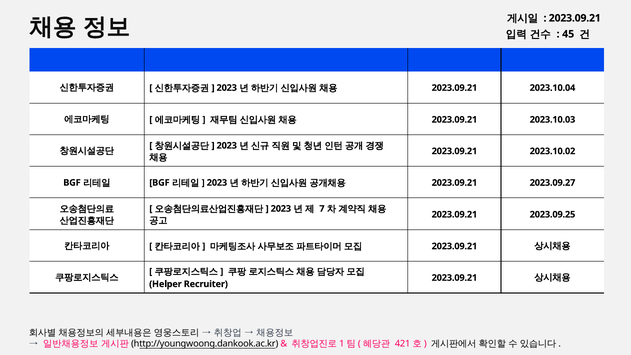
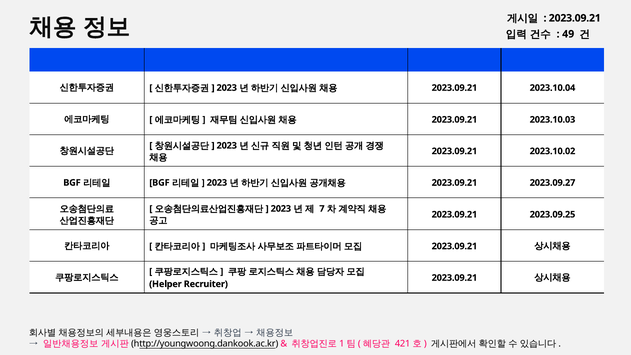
45: 45 -> 49 (568, 34)
